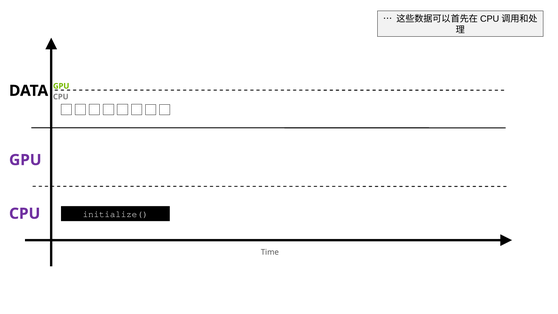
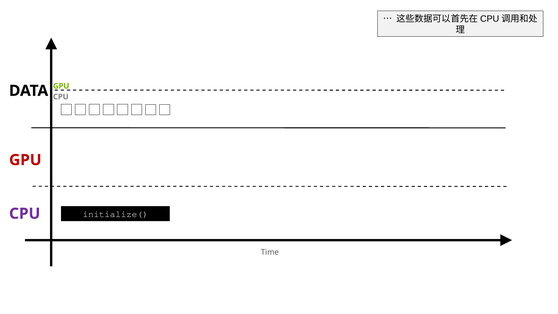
GPU colour: purple -> red (25, 160)
